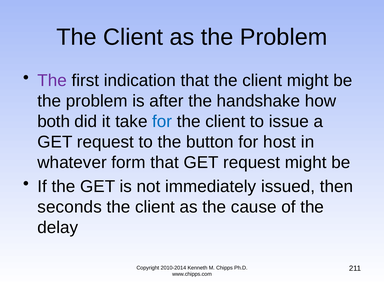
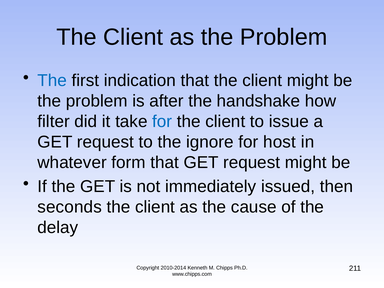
The colour: purple -> blue (52, 81)
both: both -> filter (54, 122)
button: button -> ignore (210, 142)
